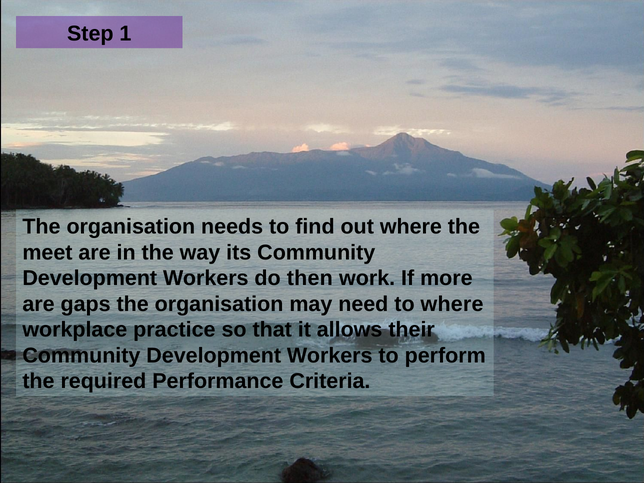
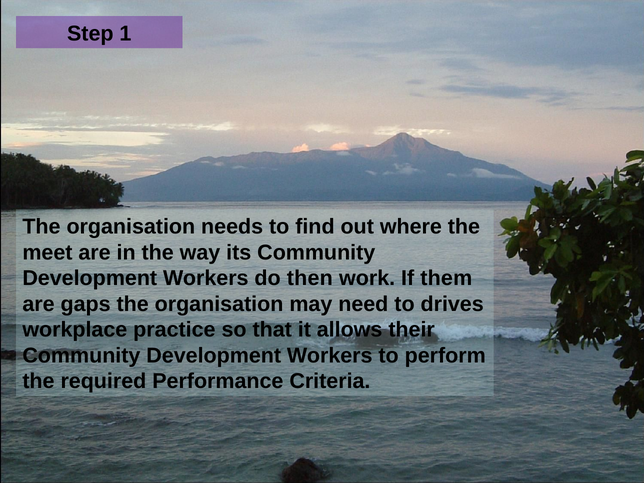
more: more -> them (446, 278)
to where: where -> drives (452, 304)
